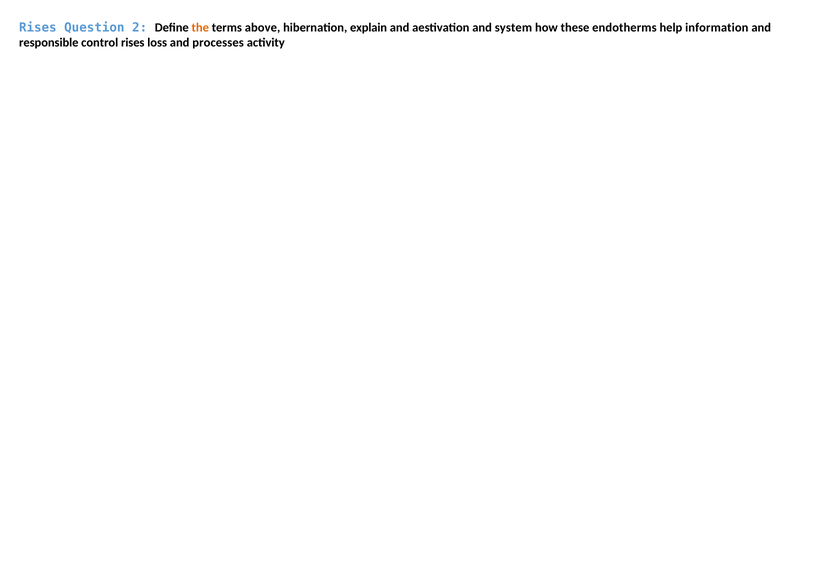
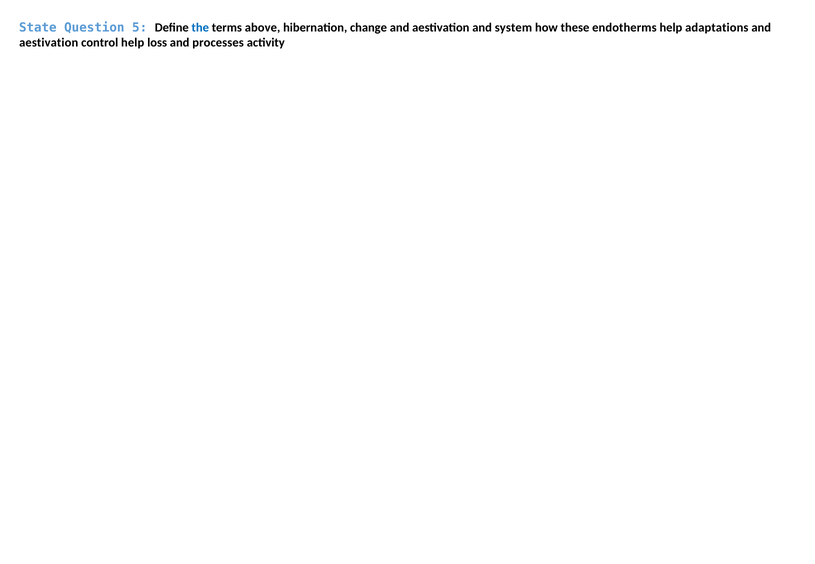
Rises: Rises -> State (38, 27)
2: 2 -> 5 (140, 27)
the colour: orange -> blue (200, 27)
explain: explain -> change (368, 27)
information: information -> adaptations (717, 27)
responsible: responsible -> aestivation (49, 42)
control rises: rises -> help (133, 42)
